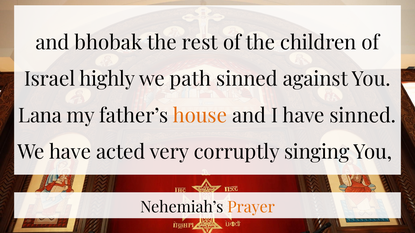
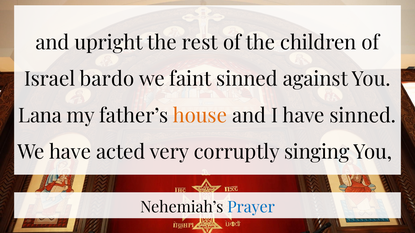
bhobak: bhobak -> upright (109, 43)
highly: highly -> bardo (107, 79)
path: path -> faint (190, 79)
Prayer colour: orange -> blue (251, 208)
